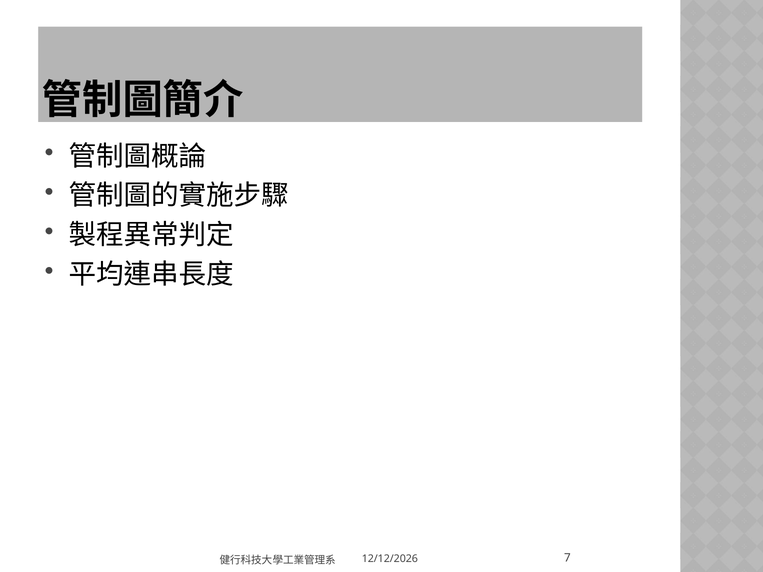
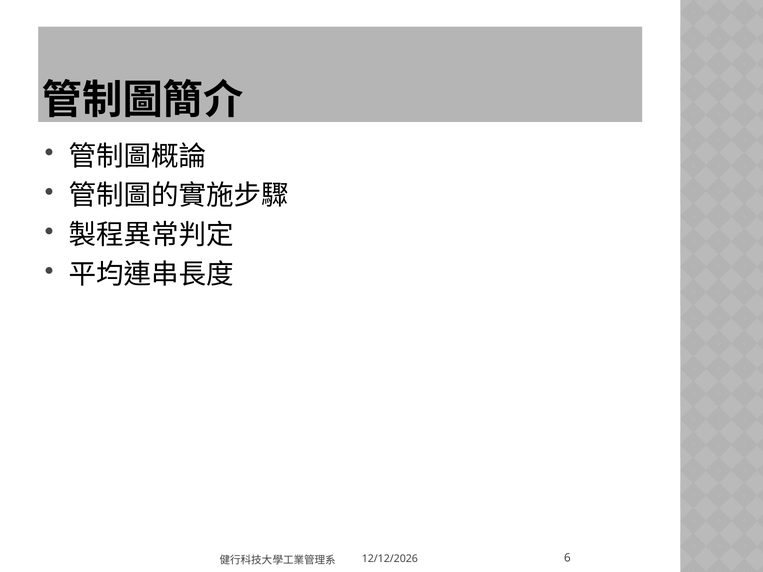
7: 7 -> 6 (567, 558)
